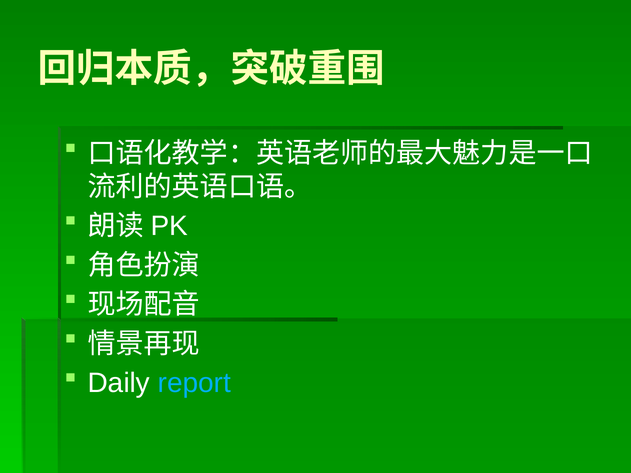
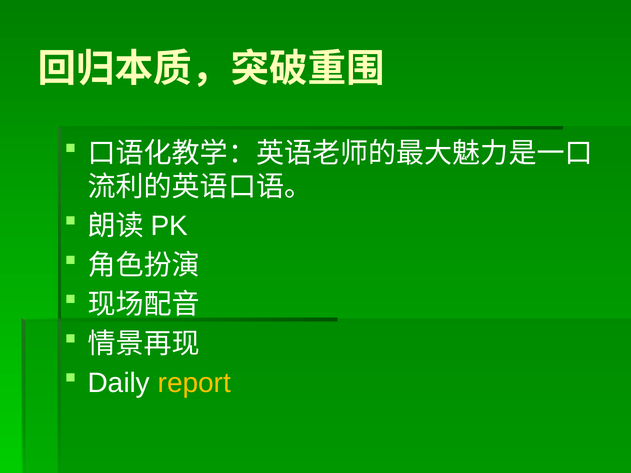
report colour: light blue -> yellow (194, 383)
